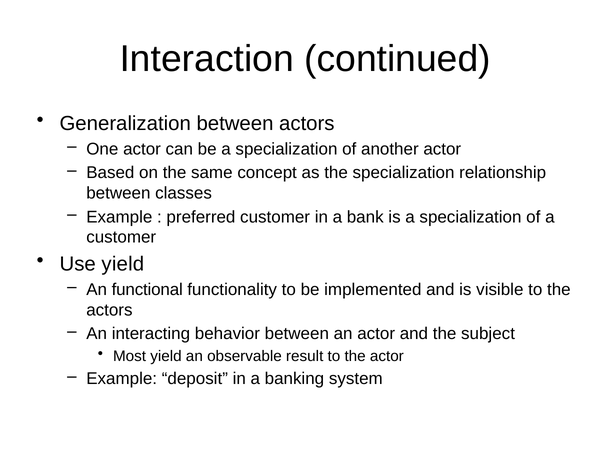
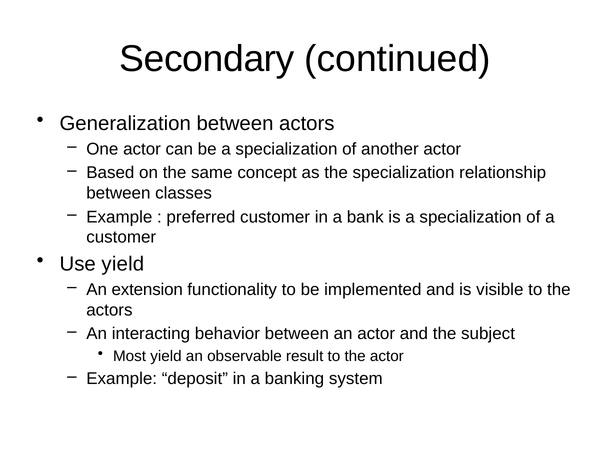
Interaction: Interaction -> Secondary (207, 59)
functional: functional -> extension (147, 290)
